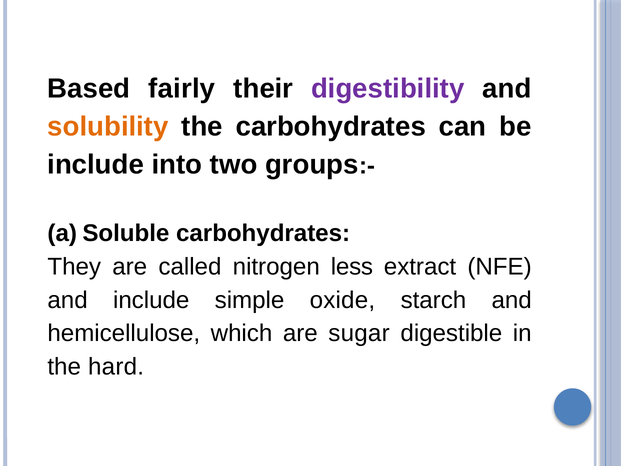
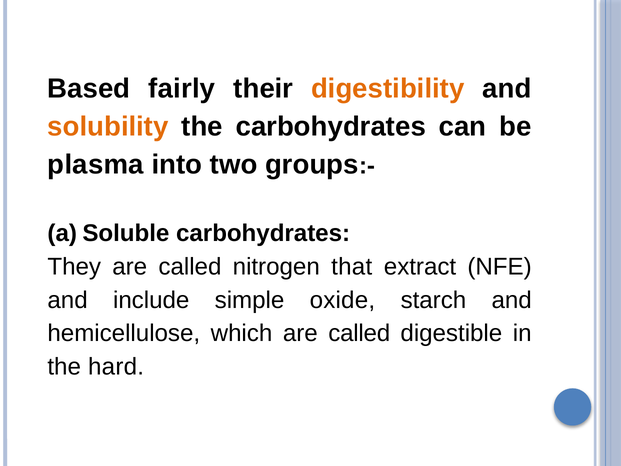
digestibility colour: purple -> orange (388, 89)
include: include -> plasma (96, 165)
less: less -> that (352, 267)
which are sugar: sugar -> called (359, 333)
